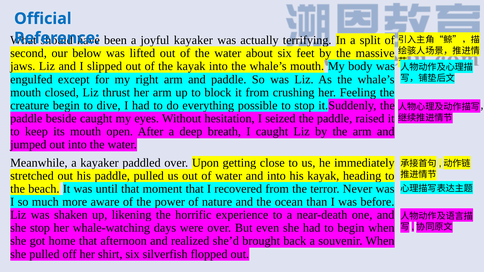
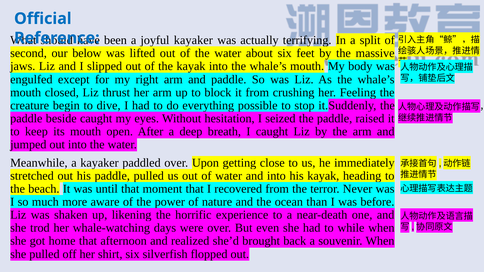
she stop: stop -> trod (40, 228)
to begin: begin -> while (351, 228)
